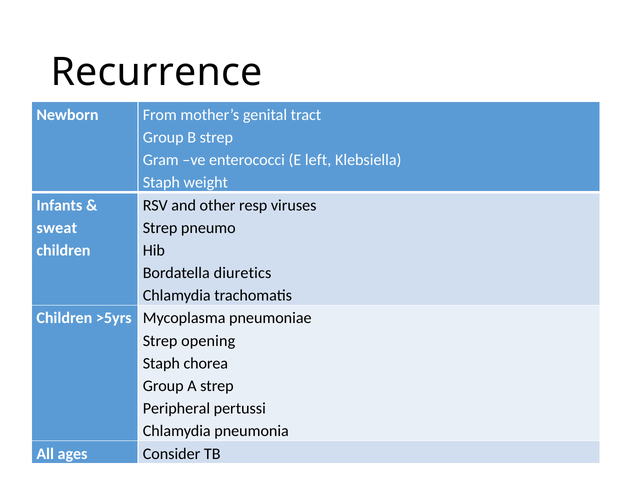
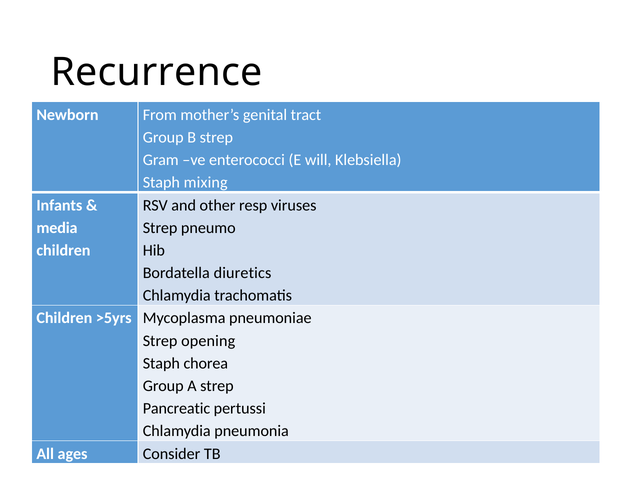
left: left -> will (318, 160)
weight: weight -> mixing (206, 183)
sweat: sweat -> media (57, 228)
Peripheral: Peripheral -> Pancreatic (176, 409)
